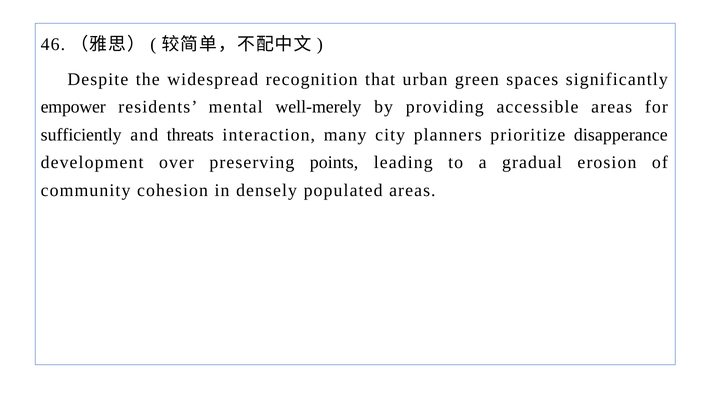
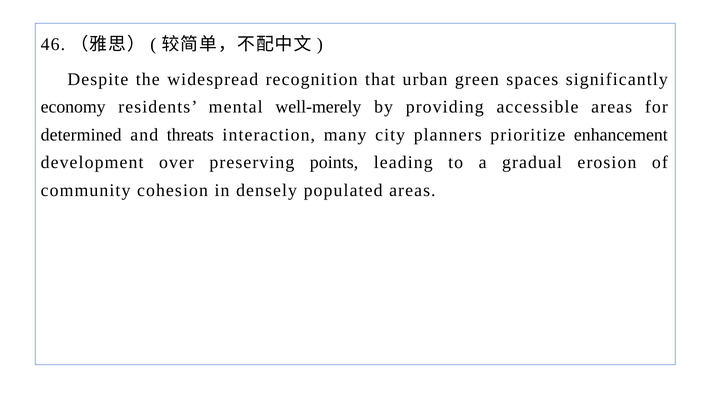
empower: empower -> economy (73, 107)
sufficiently: sufficiently -> determined (81, 135)
disapperance: disapperance -> enhancement (621, 135)
